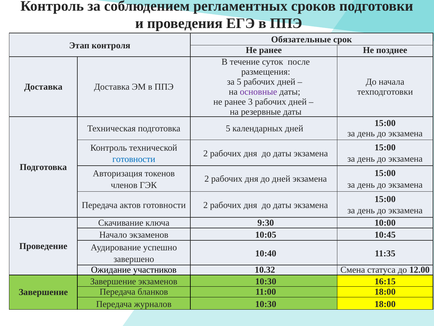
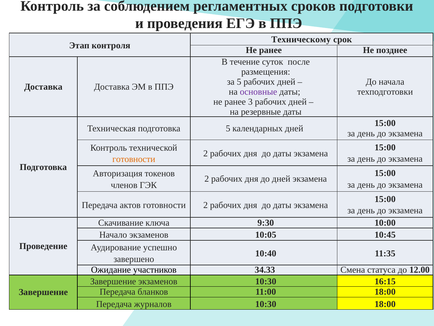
Обязательные: Обязательные -> Техническому (301, 39)
готовности colour: blue -> orange (134, 159)
10.32: 10.32 -> 34.33 (265, 270)
